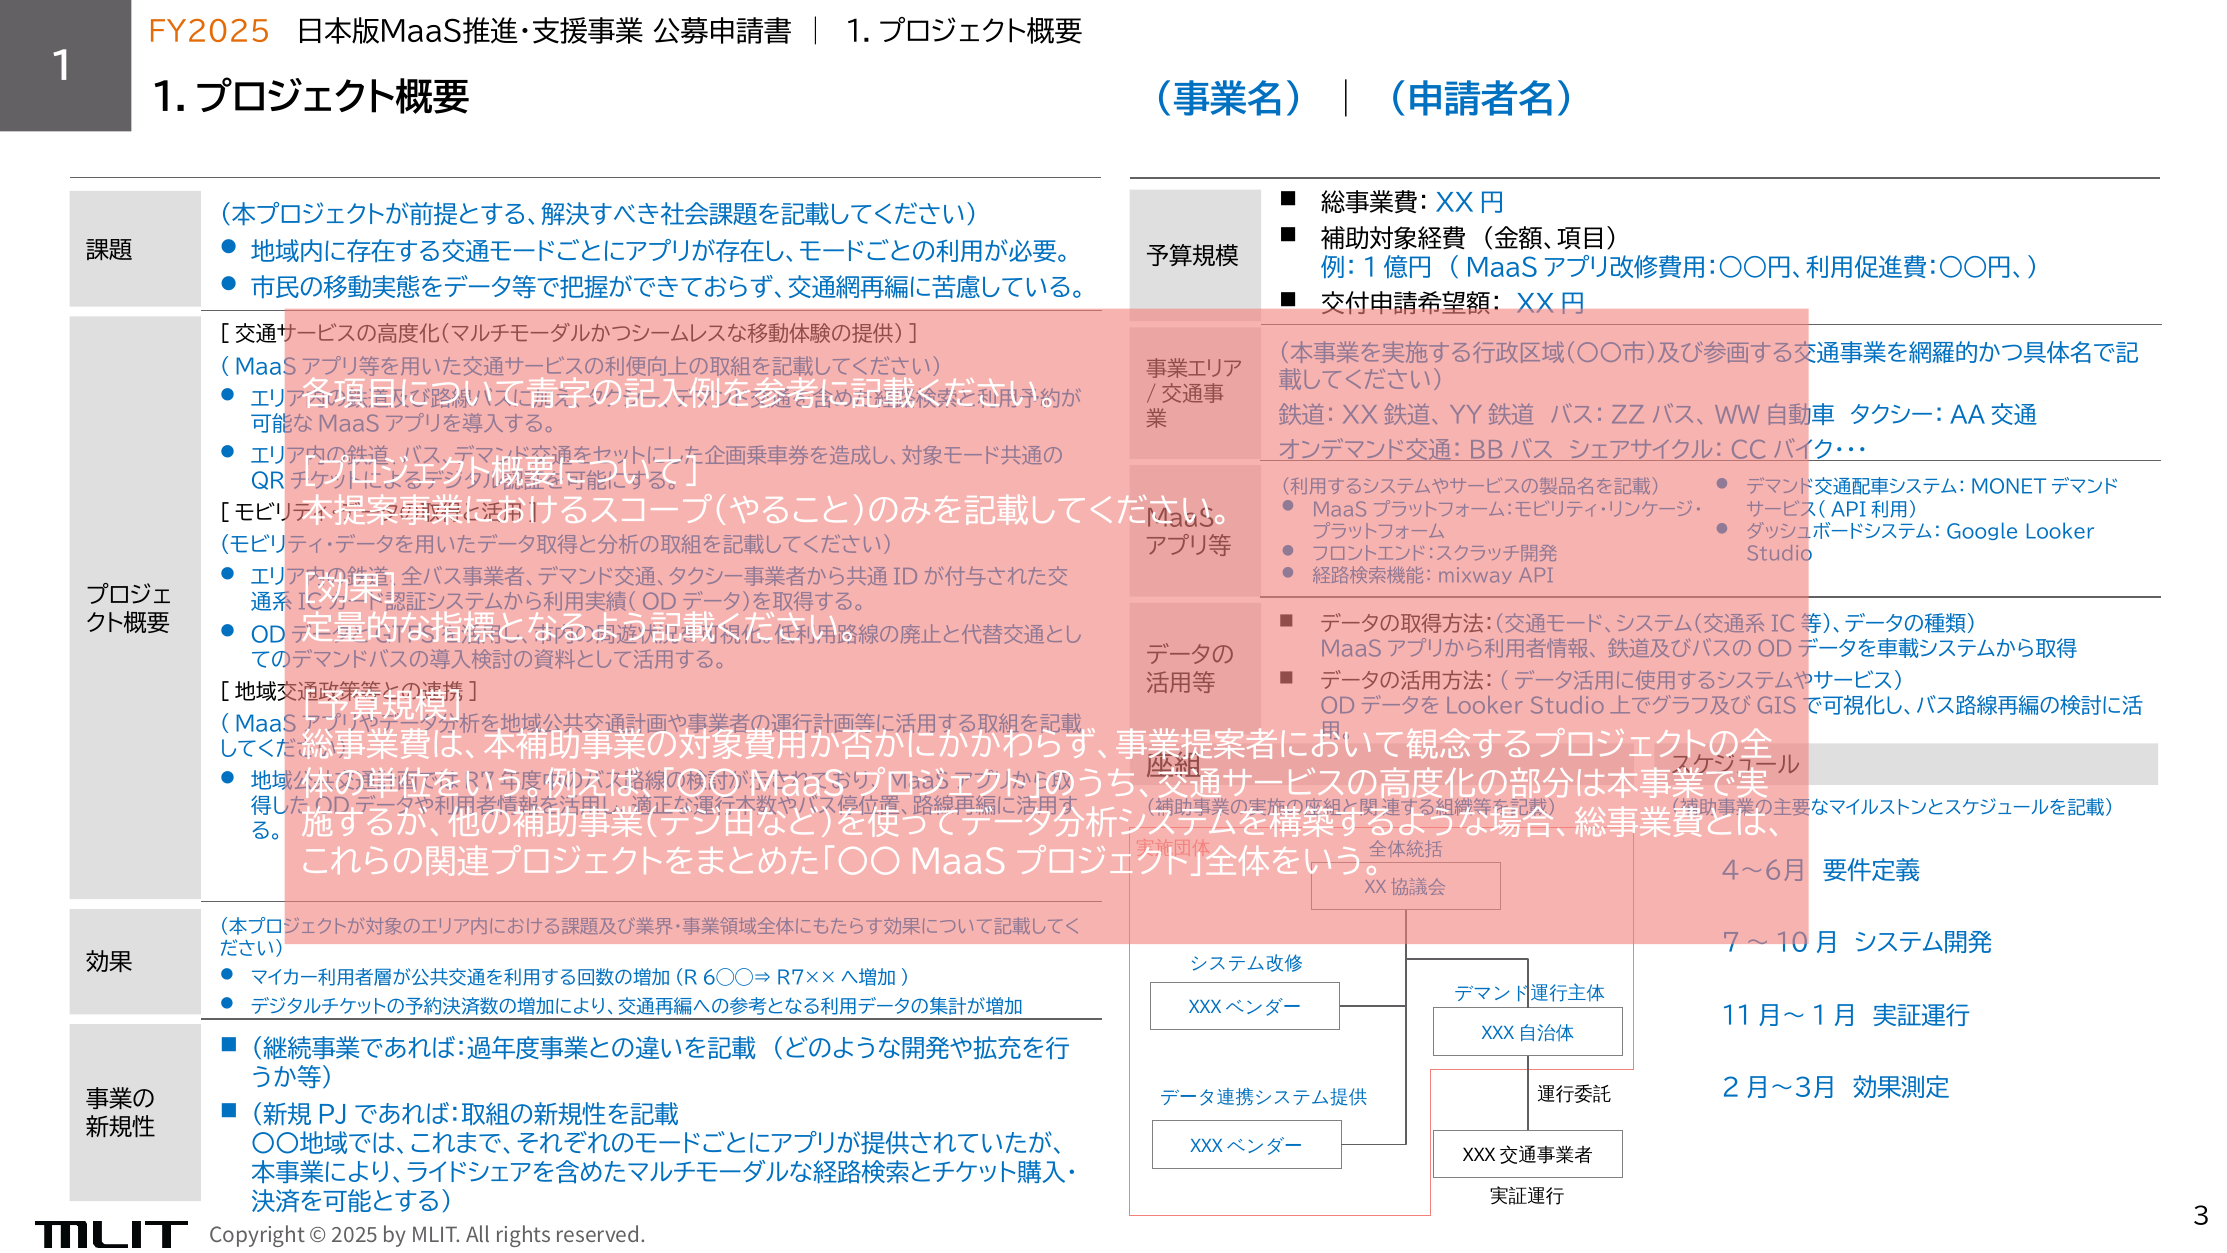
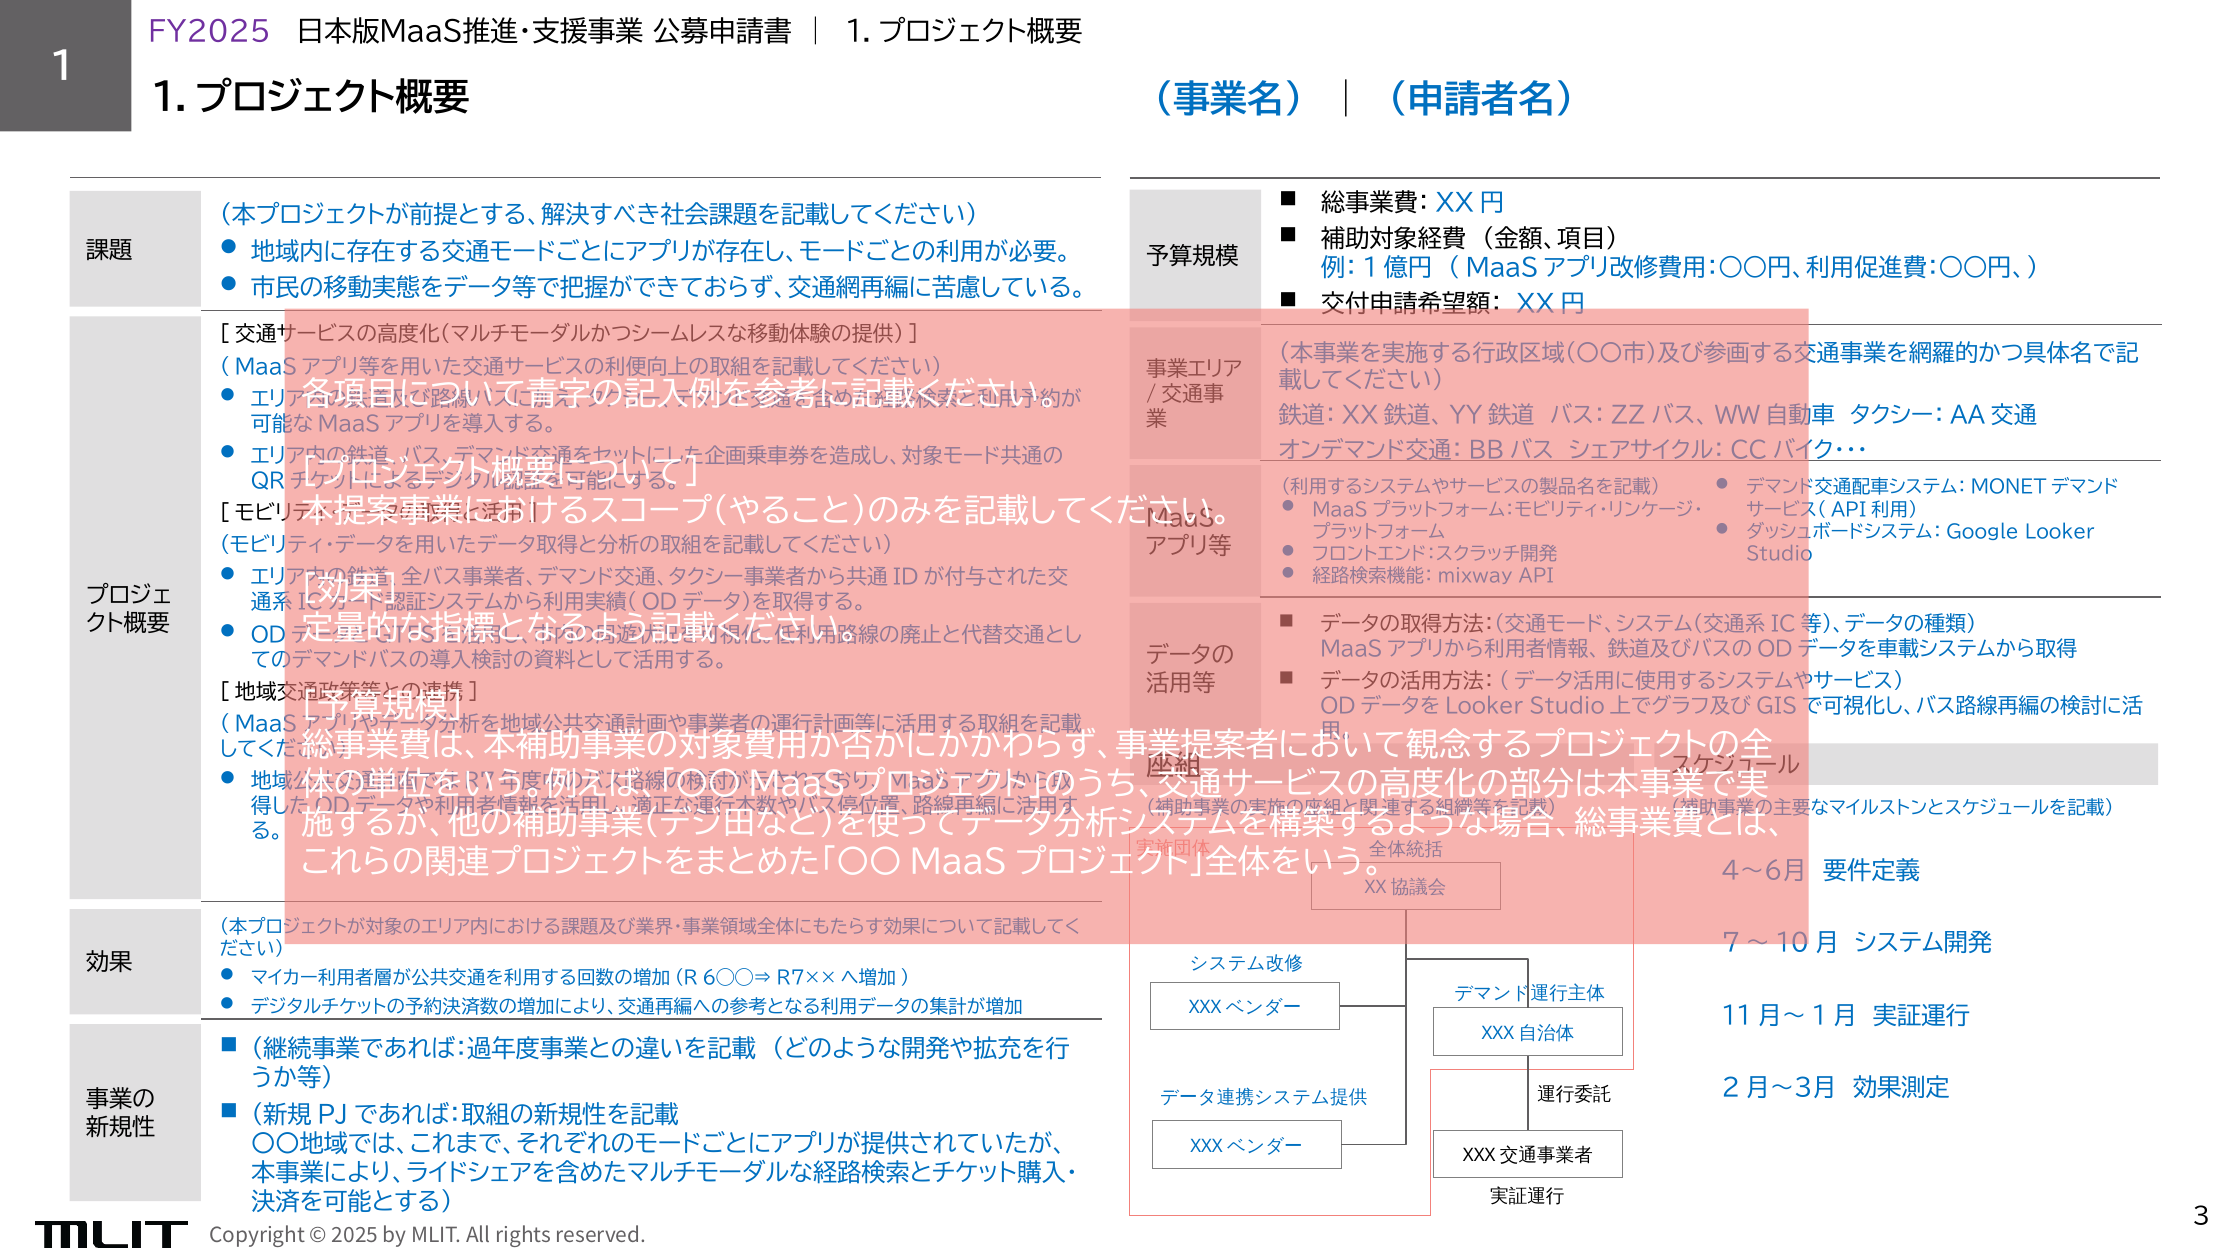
FY2025 colour: orange -> purple (210, 32)
